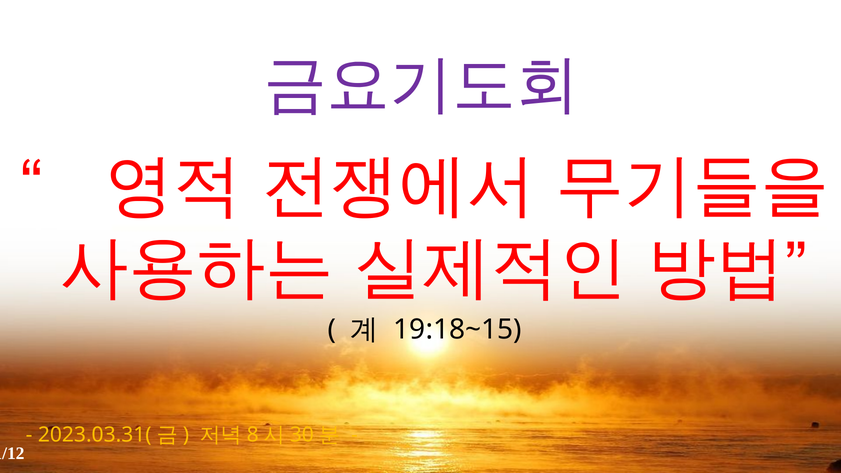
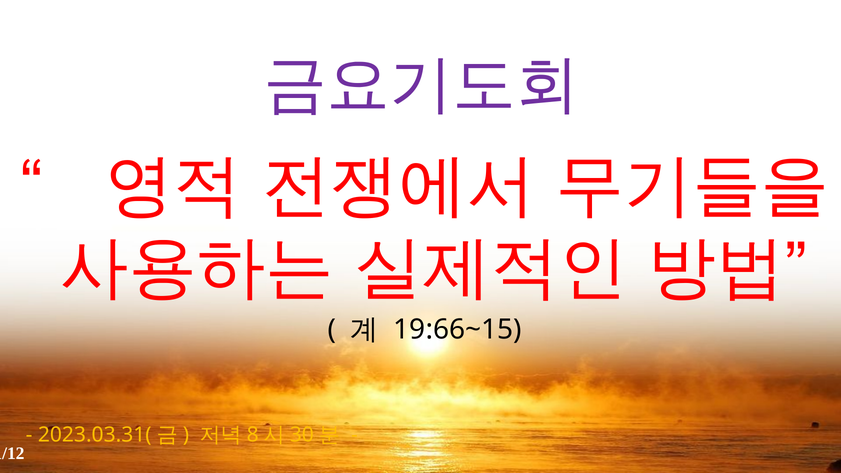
19:18~15: 19:18~15 -> 19:66~15 (458, 329)
